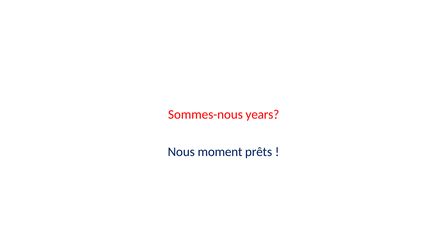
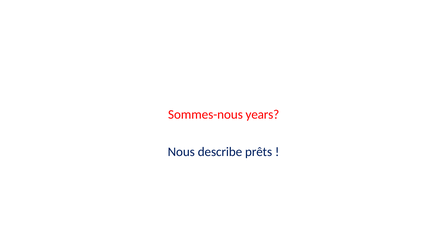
moment: moment -> describe (220, 152)
